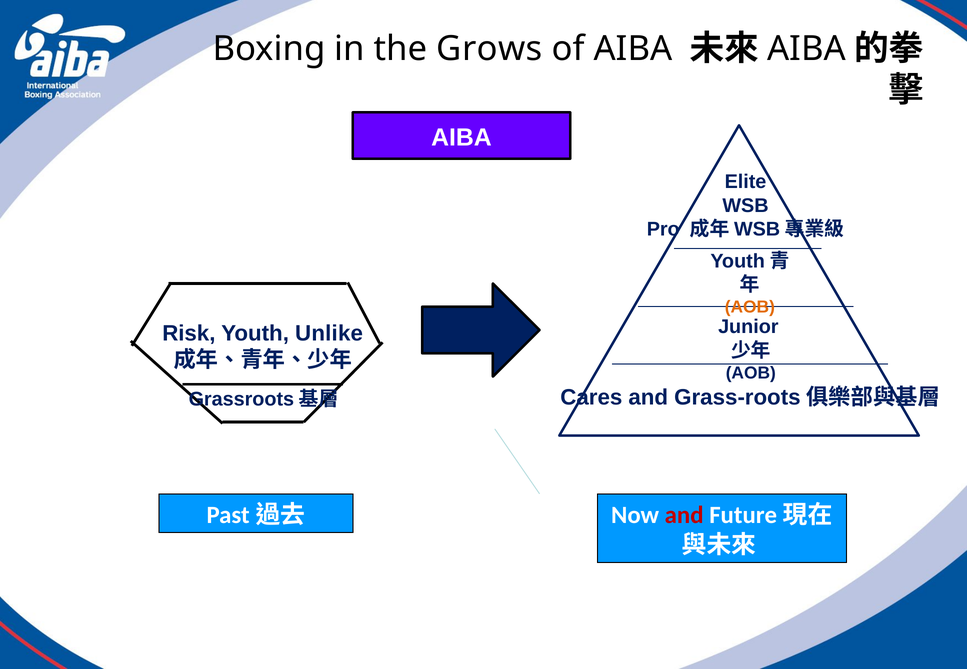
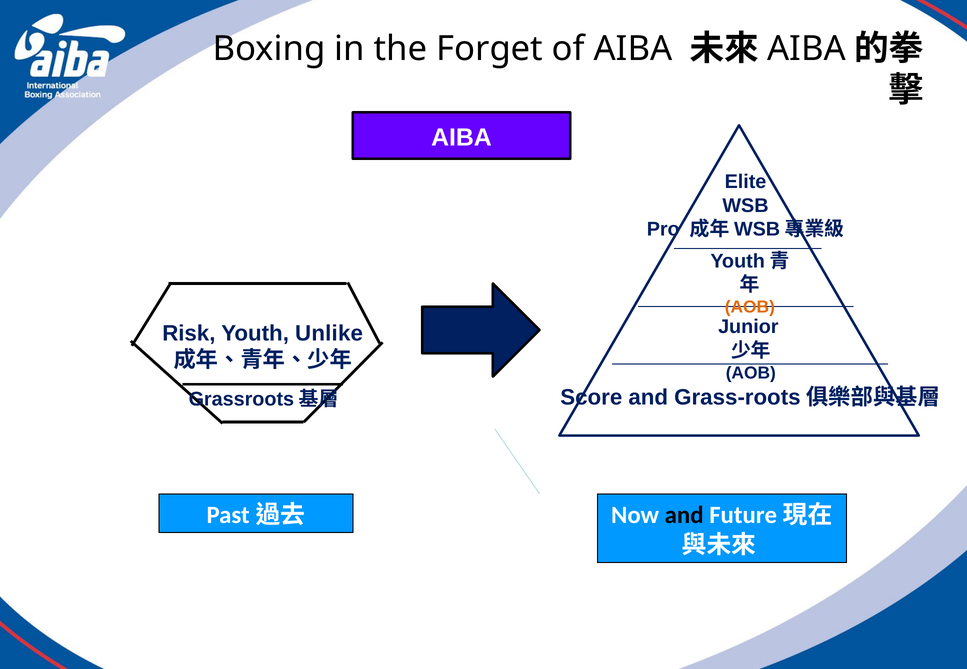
Grows: Grows -> Forget (490, 49)
Cares: Cares -> Score (591, 398)
and colour: red -> black (684, 515)
